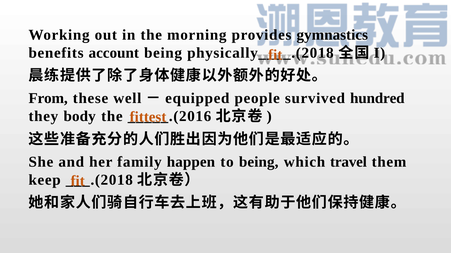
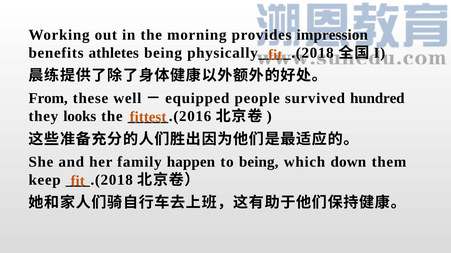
gymnastics: gymnastics -> impression (332, 35)
account: account -> athletes (114, 53)
body: body -> looks (80, 117)
travel: travel -> down (348, 162)
